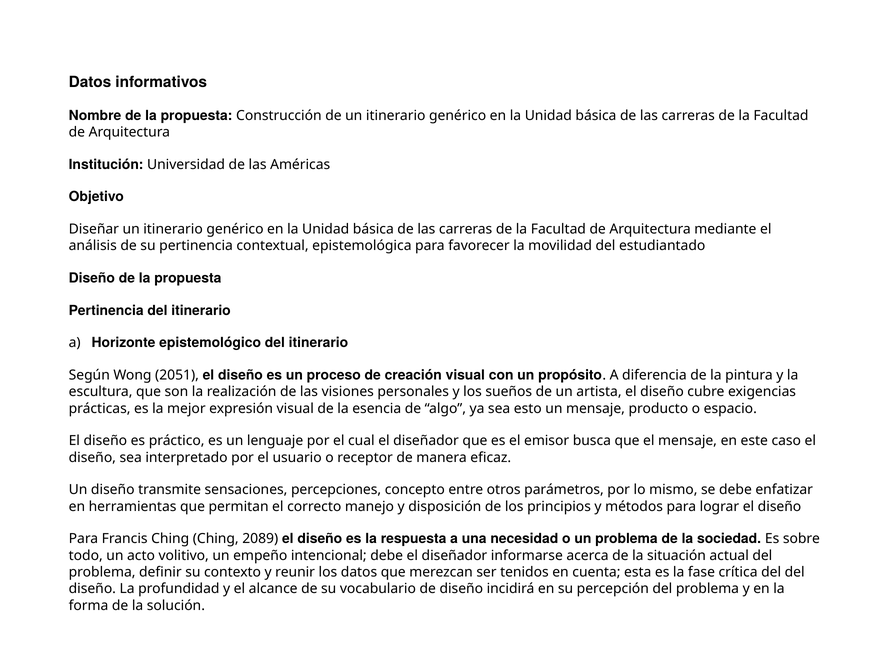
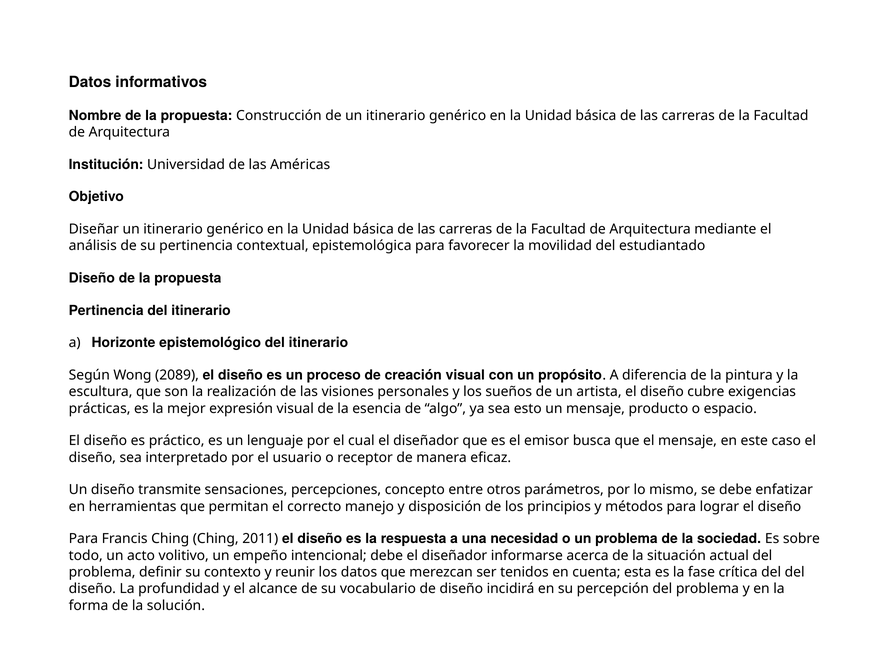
2051: 2051 -> 2089 (177, 375)
2089: 2089 -> 2011 (260, 539)
